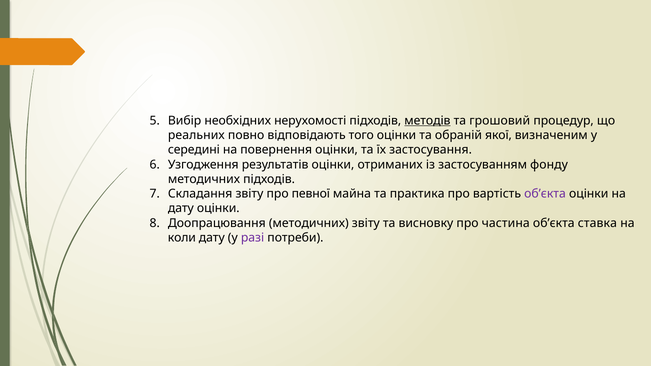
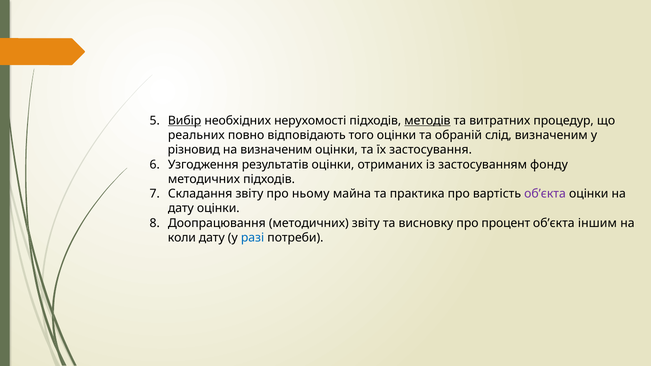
Вибір underline: none -> present (185, 121)
грошовий: грошовий -> витратних (500, 121)
якої: якої -> слід (498, 135)
середині: середині -> різновид (194, 150)
на повернення: повернення -> визначеним (276, 150)
певної: певної -> ньому (311, 194)
частина: частина -> процент (506, 223)
ставка: ставка -> іншим (597, 223)
разі colour: purple -> blue (253, 238)
